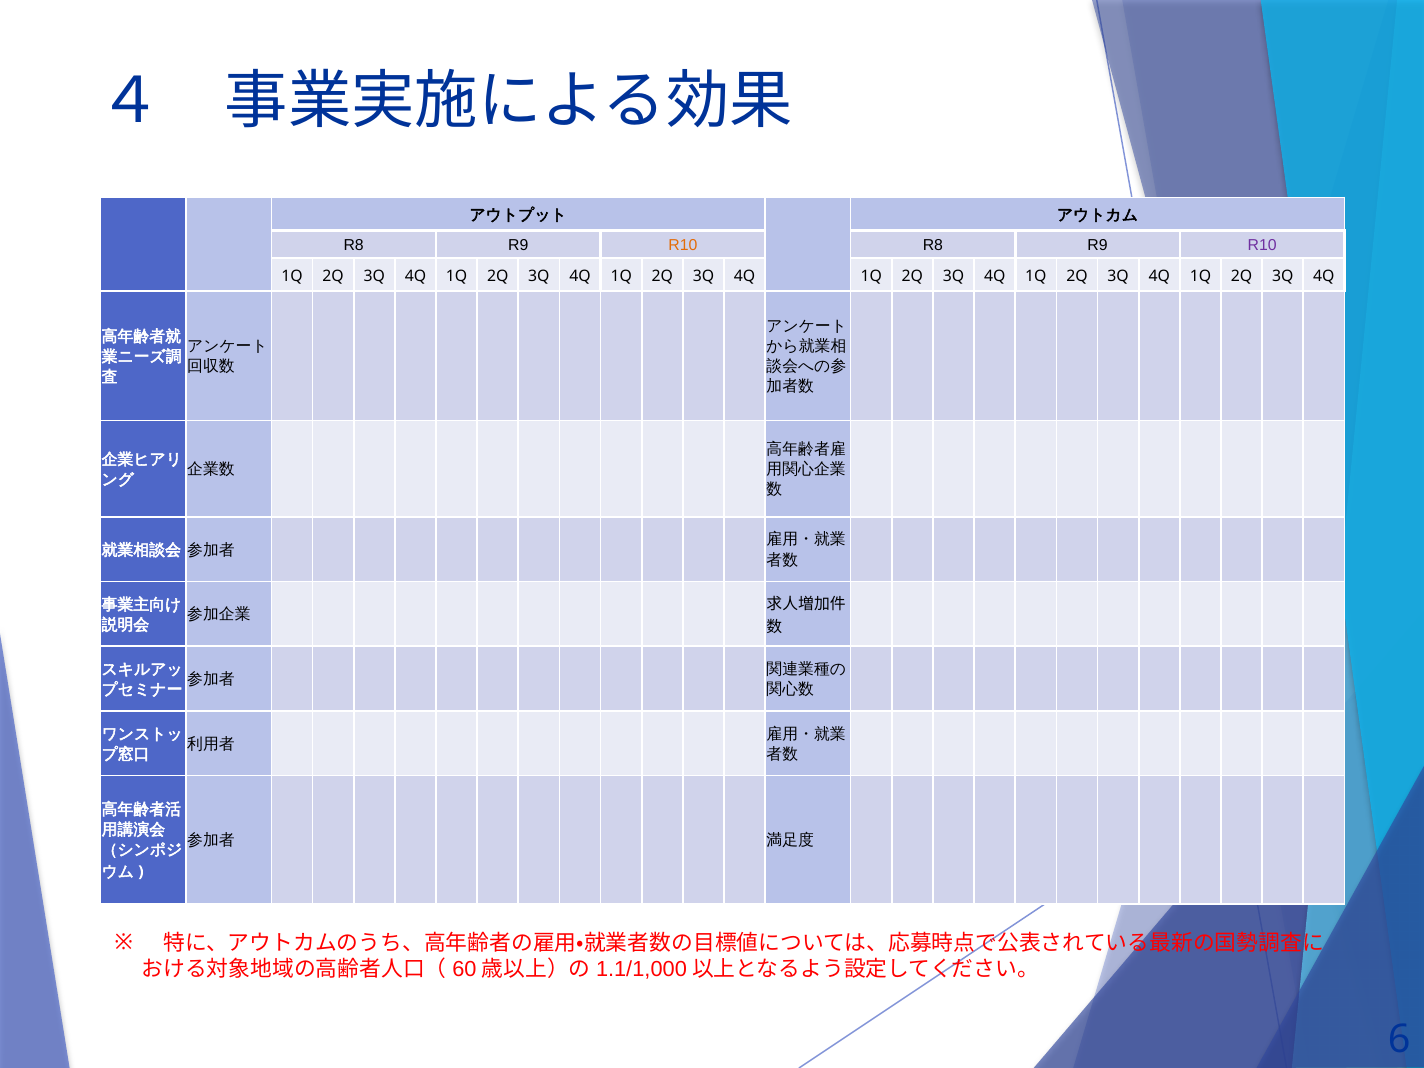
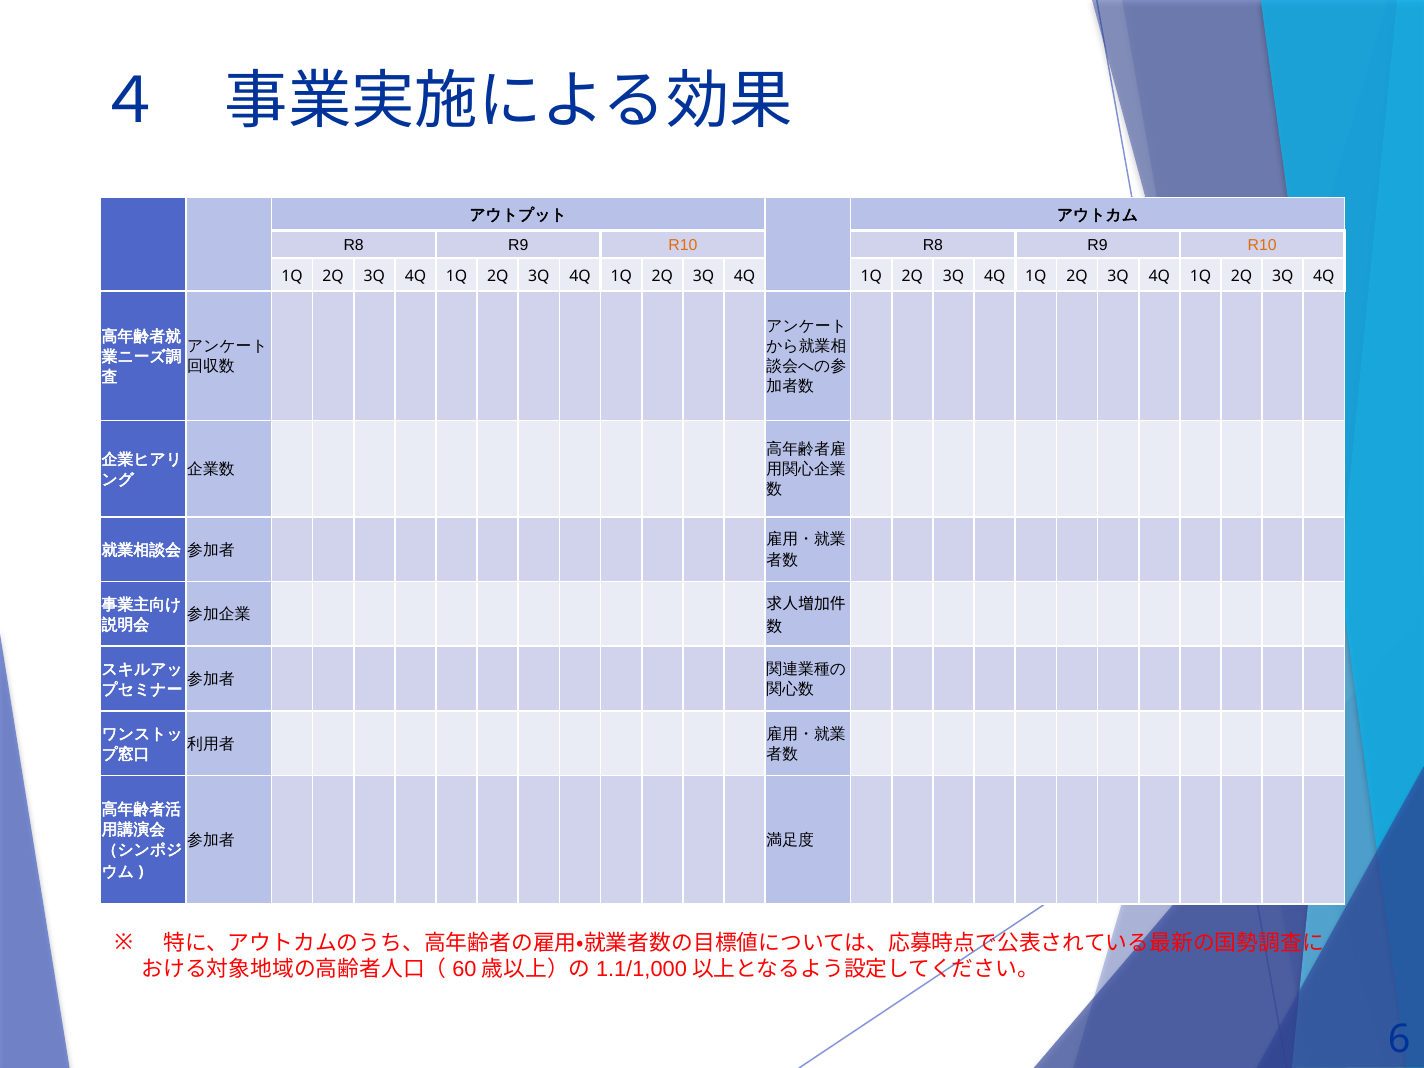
R10 colour: purple -> orange (1262, 245)
